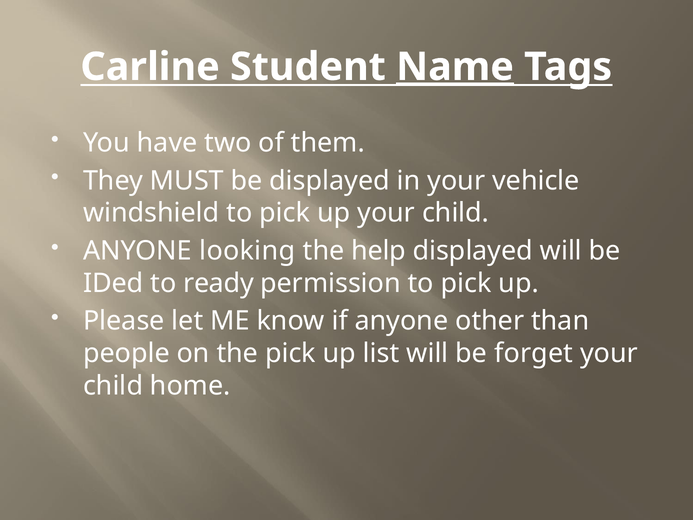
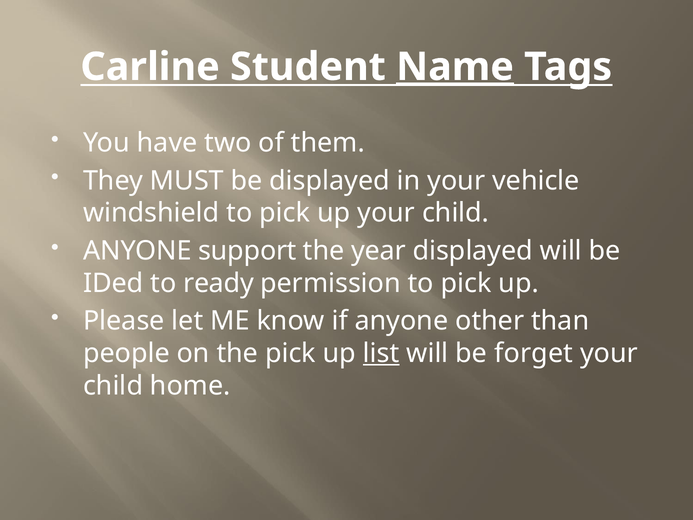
looking: looking -> support (247, 251)
help: help -> year (379, 251)
list underline: none -> present (381, 353)
